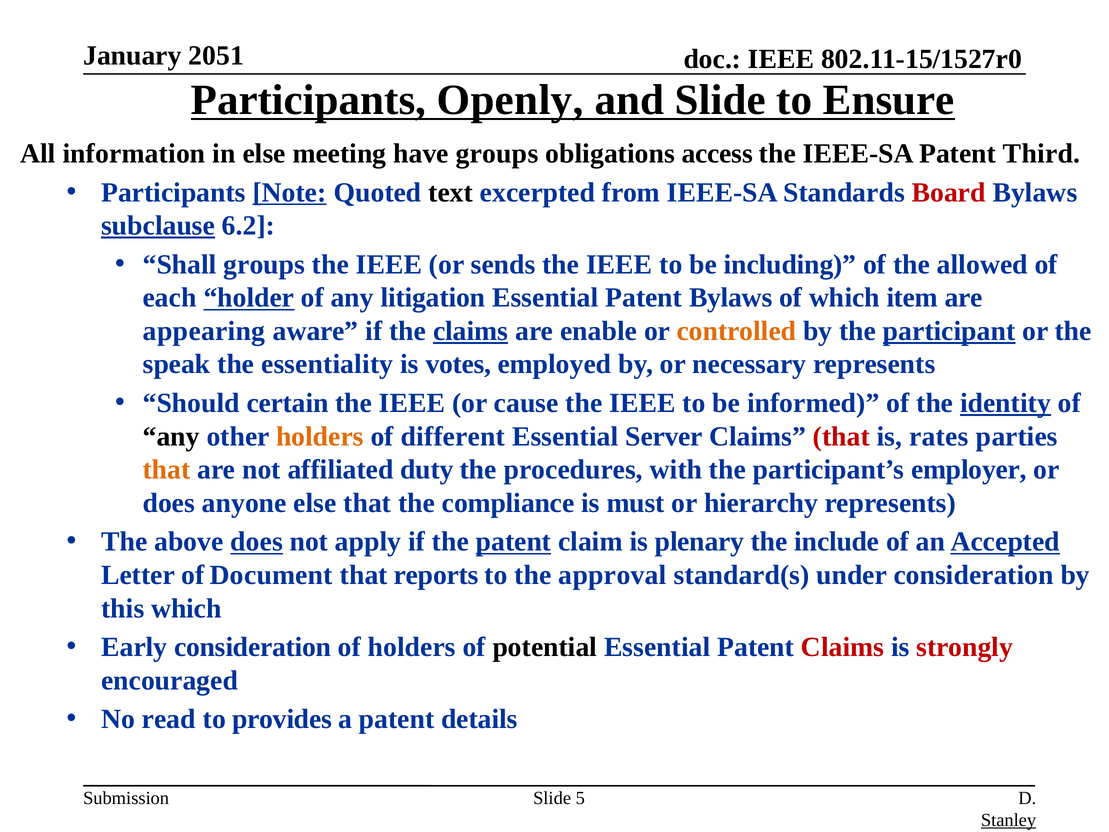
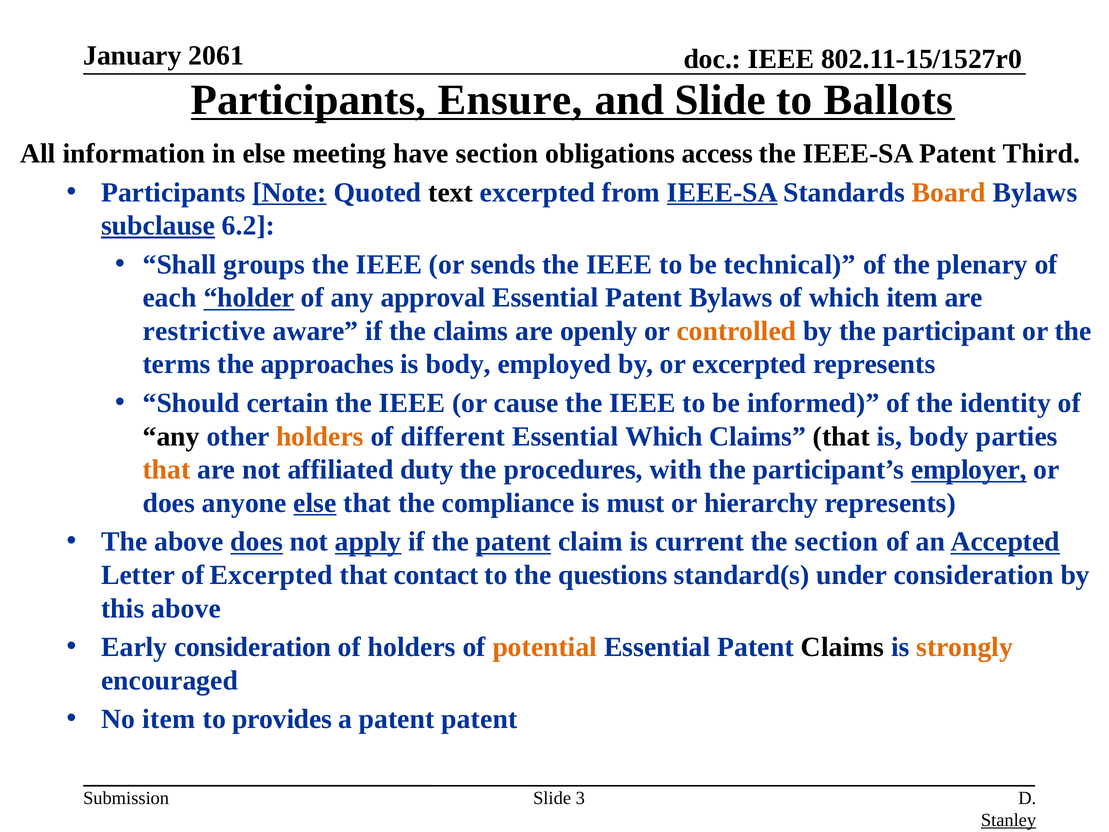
2051: 2051 -> 2061 (216, 56)
Openly: Openly -> Ensure (510, 100)
Ensure: Ensure -> Ballots (888, 100)
have groups: groups -> section (497, 153)
IEEE-SA underline: none -> present (722, 192)
Board colour: red -> orange (949, 192)
including: including -> technical (790, 264)
allowed: allowed -> plenary (982, 264)
litigation: litigation -> approval (433, 298)
appearing: appearing -> restrictive (204, 331)
claims underline: present -> none (471, 331)
enable: enable -> openly (599, 331)
participant underline: present -> none (949, 331)
speak: speak -> terms (177, 364)
essentiality: essentiality -> approaches (327, 364)
votes: votes -> body (458, 364)
or necessary: necessary -> excerpted (749, 364)
identity underline: present -> none (1005, 403)
Essential Server: Server -> Which (664, 436)
that colour: red -> black (841, 436)
rates: rates -> body (939, 436)
employer underline: none -> present (969, 470)
else underline: none -> present (315, 503)
apply underline: none -> present (368, 542)
plenary: plenary -> current (699, 542)
the include: include -> section (837, 542)
of Document: Document -> Excerpted (271, 575)
reports: reports -> contact (436, 575)
approval: approval -> questions (613, 575)
this which: which -> above (186, 608)
potential colour: black -> orange (545, 647)
Claims colour: red -> black (843, 647)
strongly colour: red -> orange (965, 647)
No read: read -> item (169, 719)
patent details: details -> patent (479, 719)
5: 5 -> 3 (580, 798)
